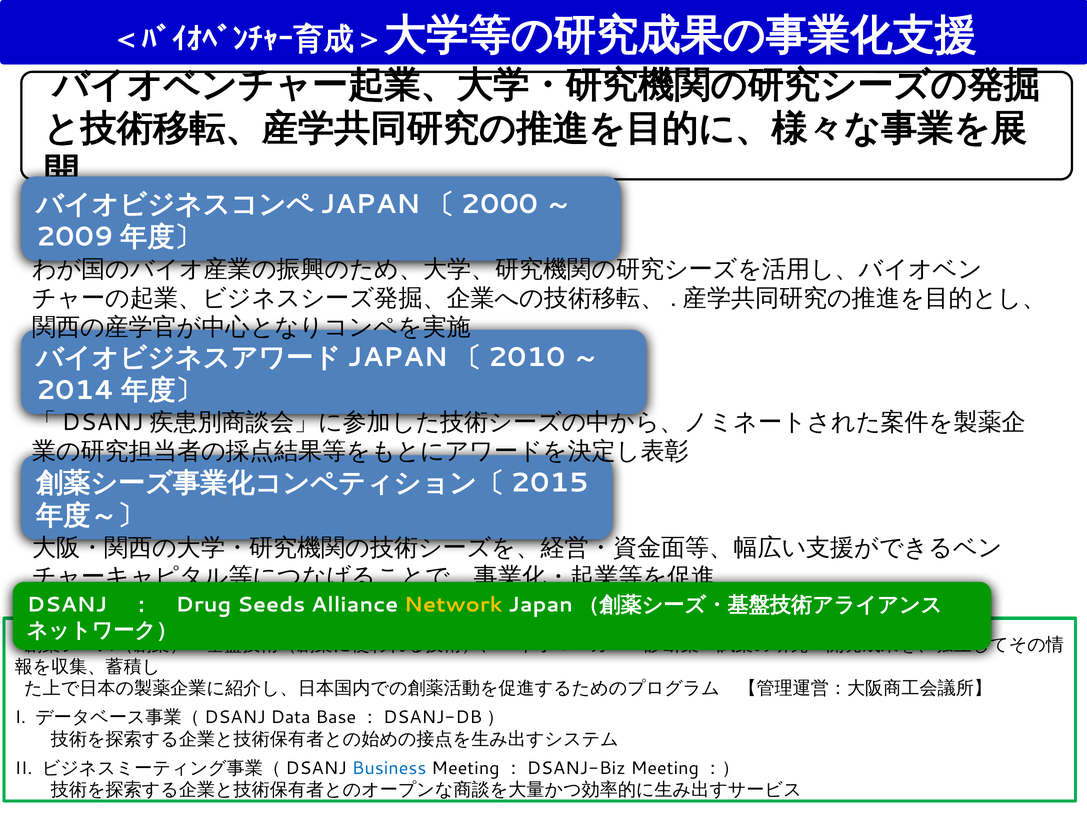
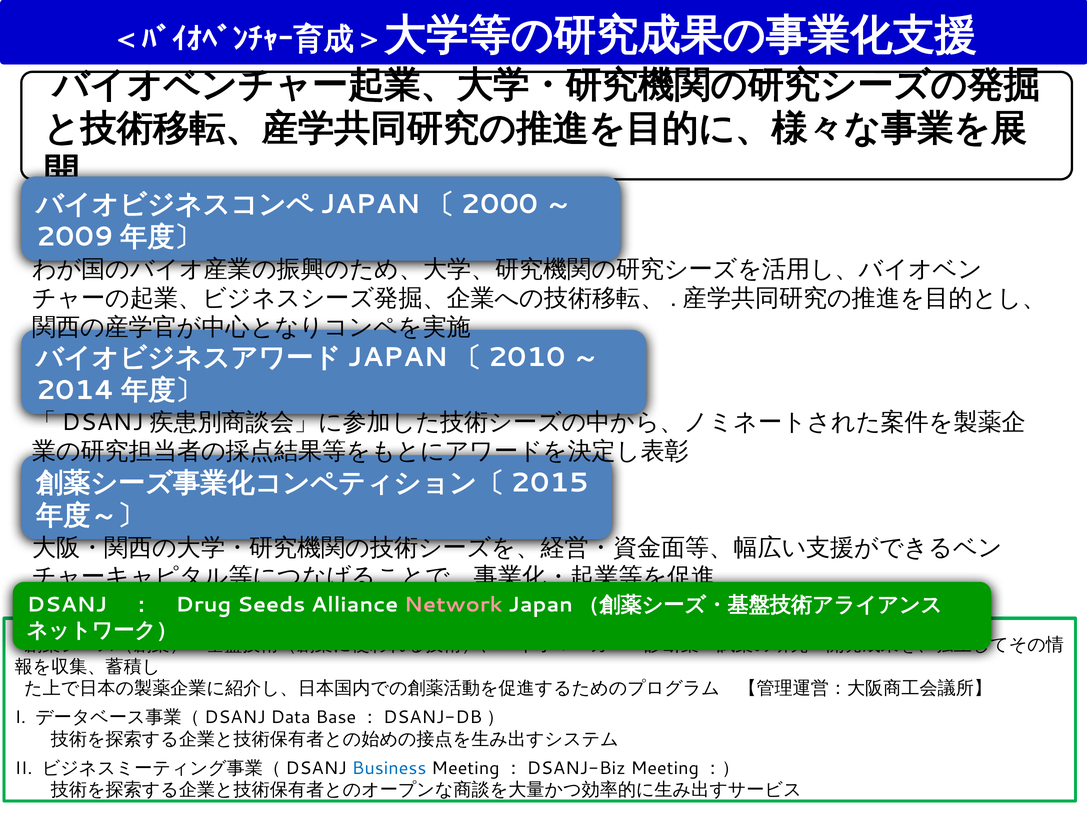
Network colour: yellow -> pink (453, 605)
